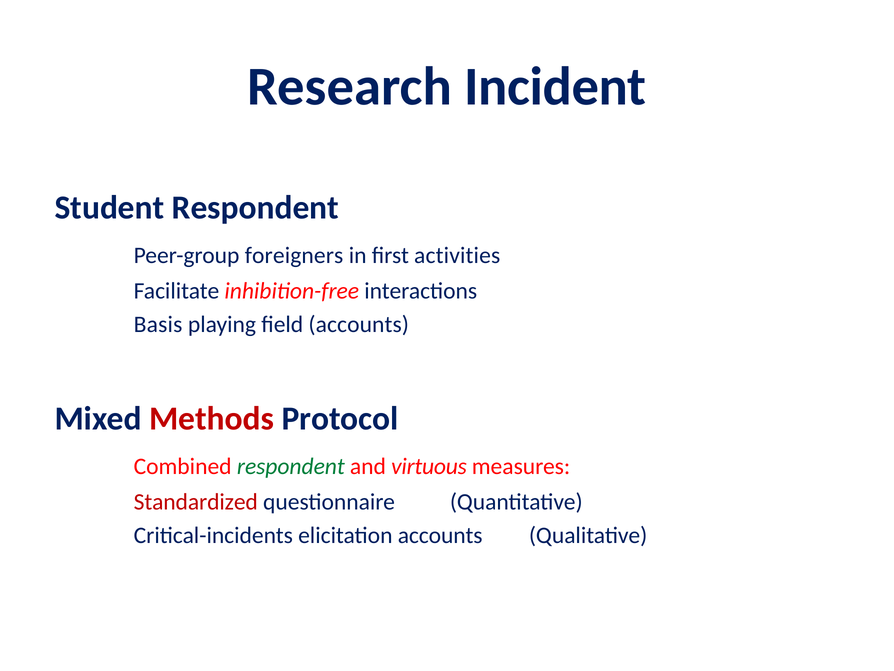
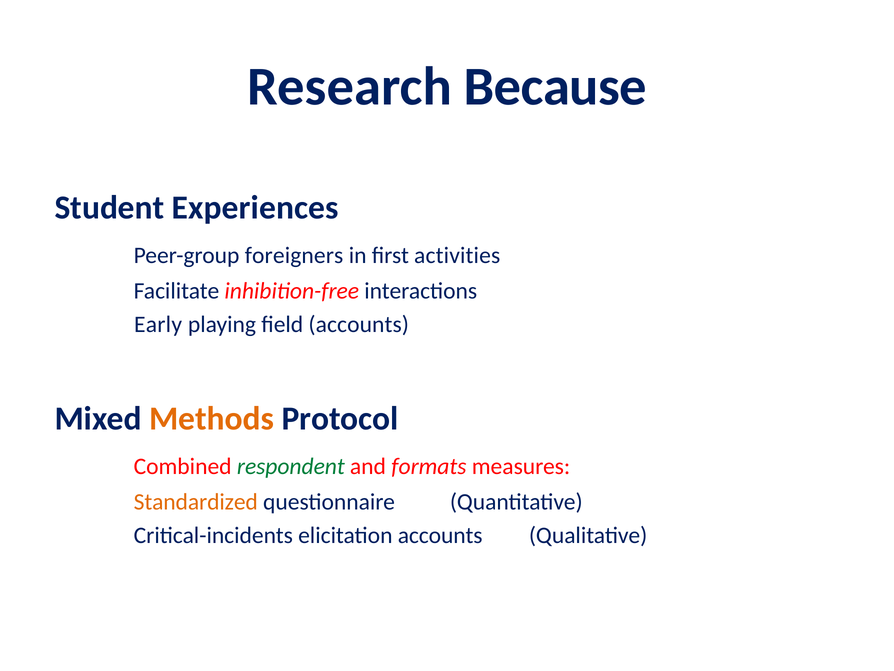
Incident: Incident -> Because (555, 87)
Student Respondent: Respondent -> Experiences (255, 207)
Basis: Basis -> Early (158, 324)
Methods colour: red -> orange (212, 418)
virtuous: virtuous -> formats (429, 466)
Standardized colour: red -> orange (196, 501)
